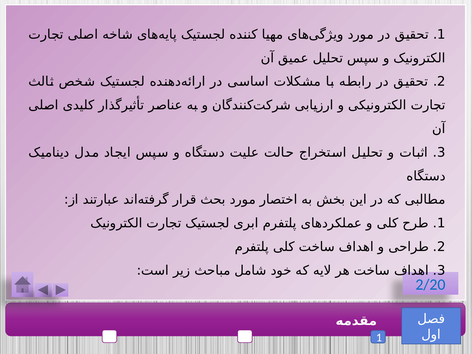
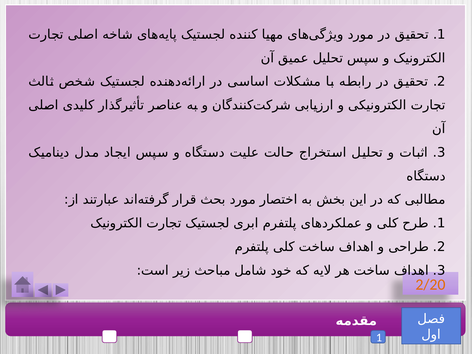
2/20 colour: blue -> orange (430, 284)
